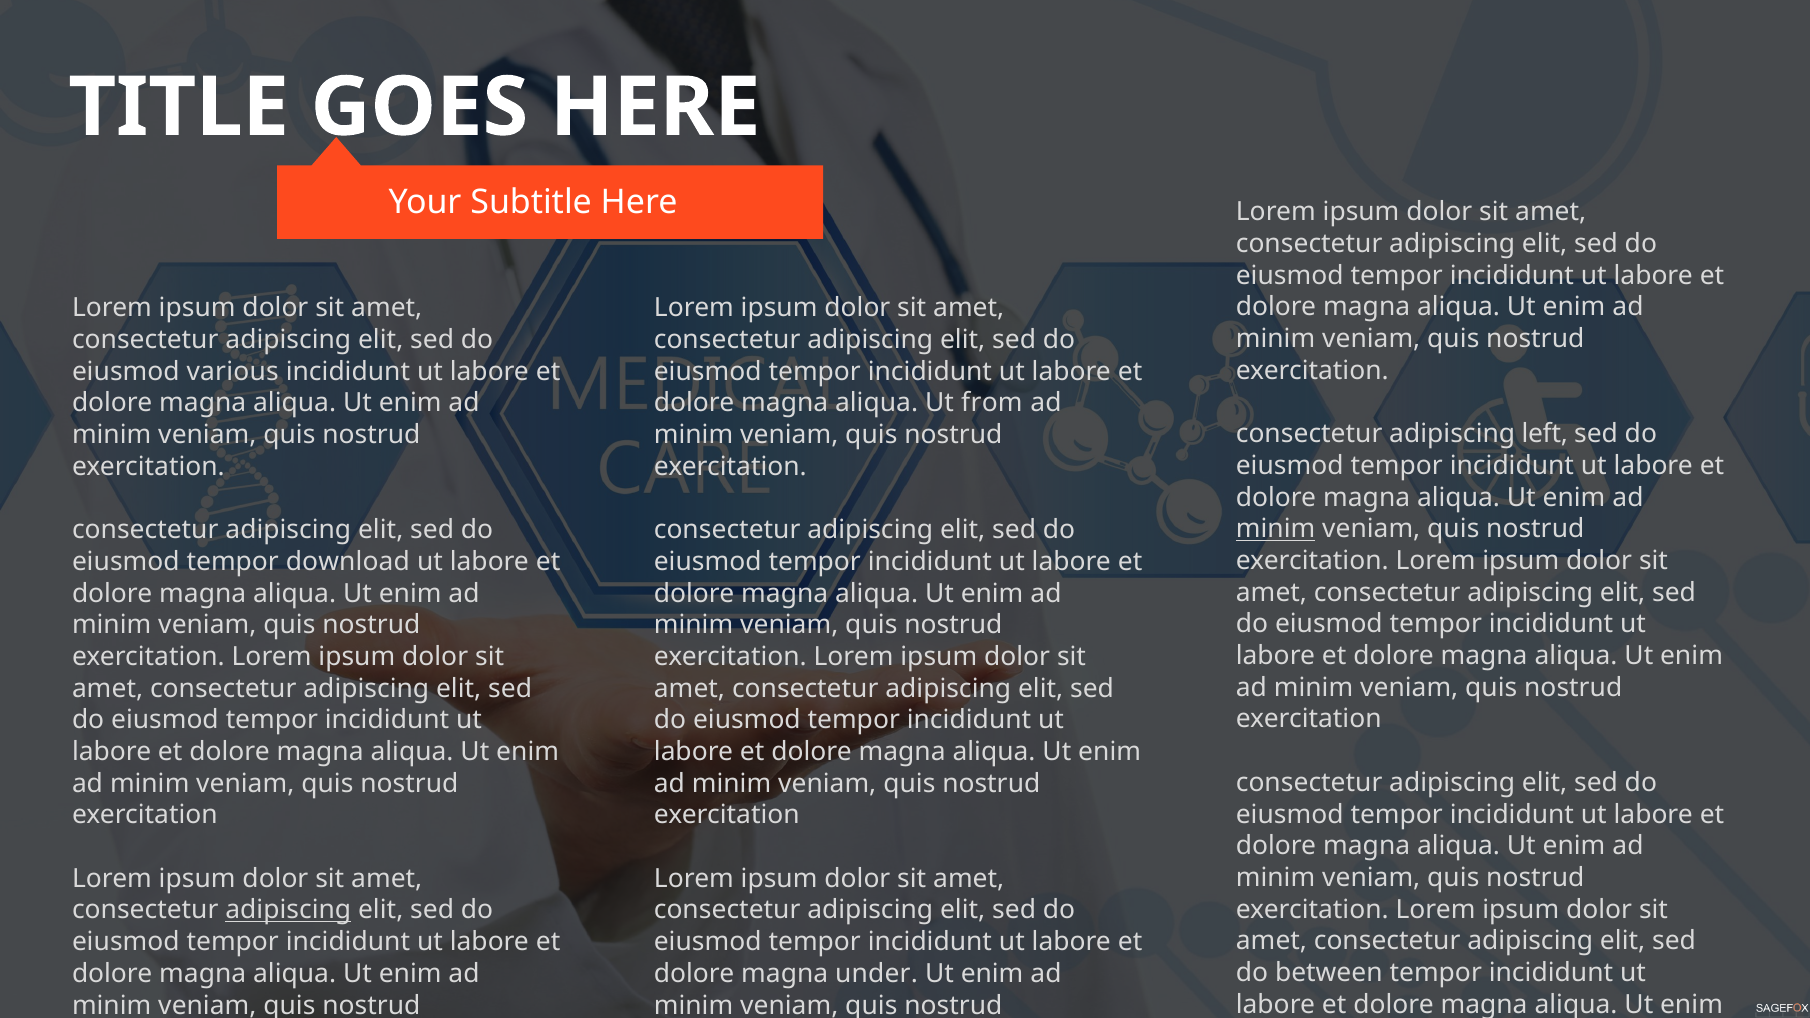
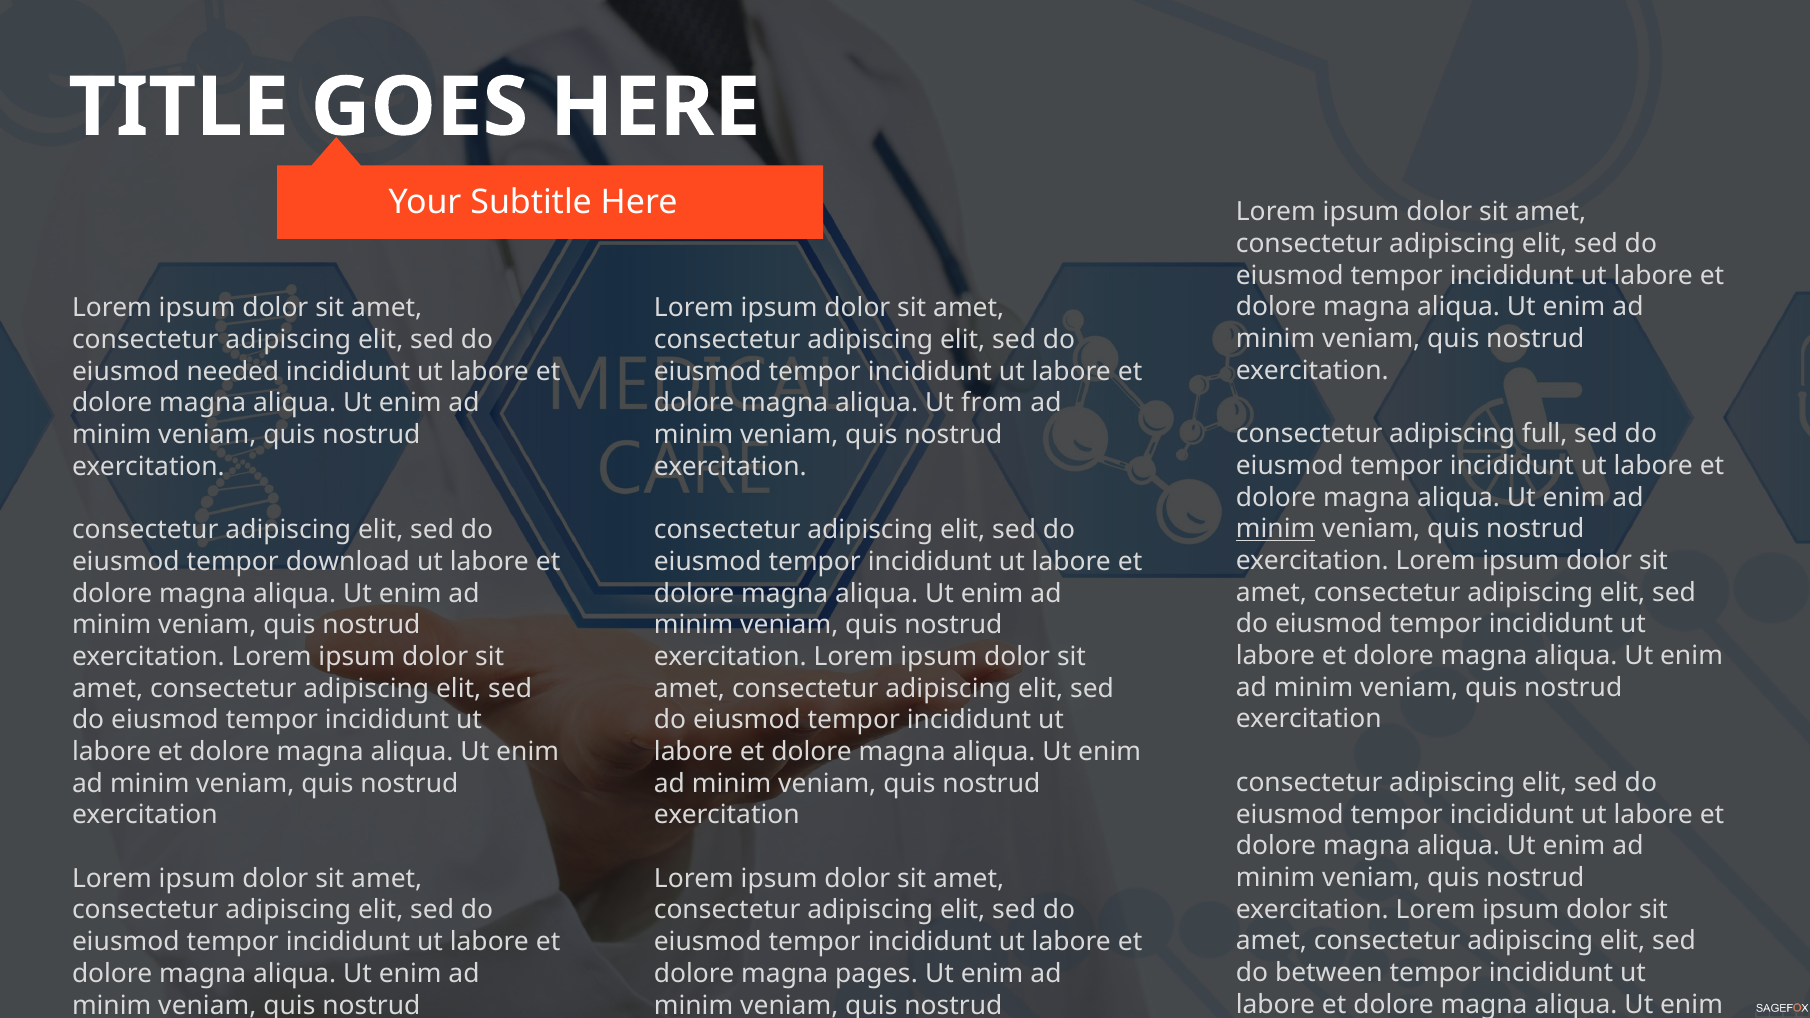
various: various -> needed (233, 372)
left: left -> full (1545, 434)
adipiscing underline: present -> none (288, 910)
under: under -> pages (876, 974)
